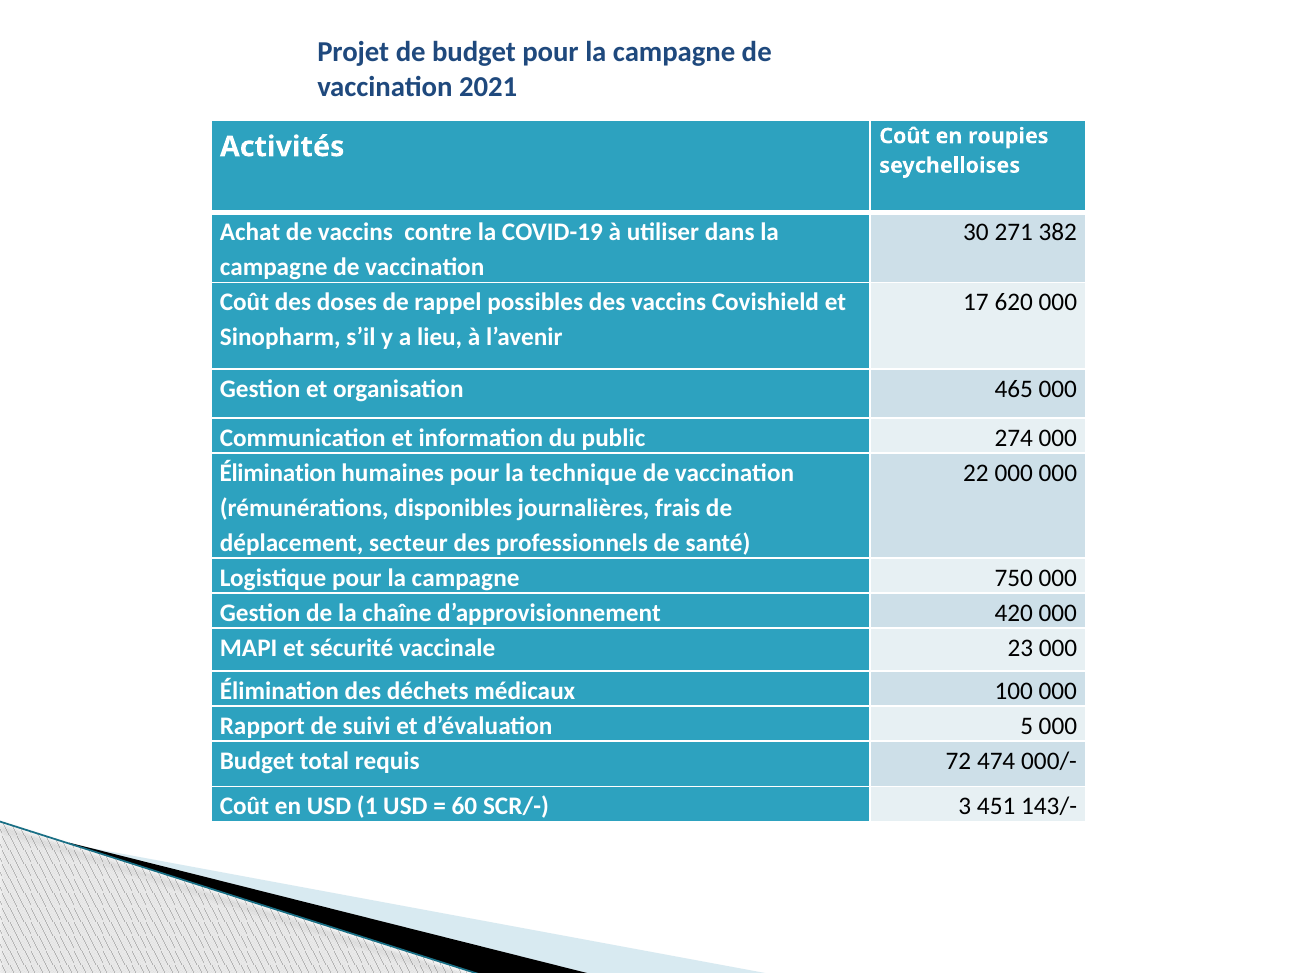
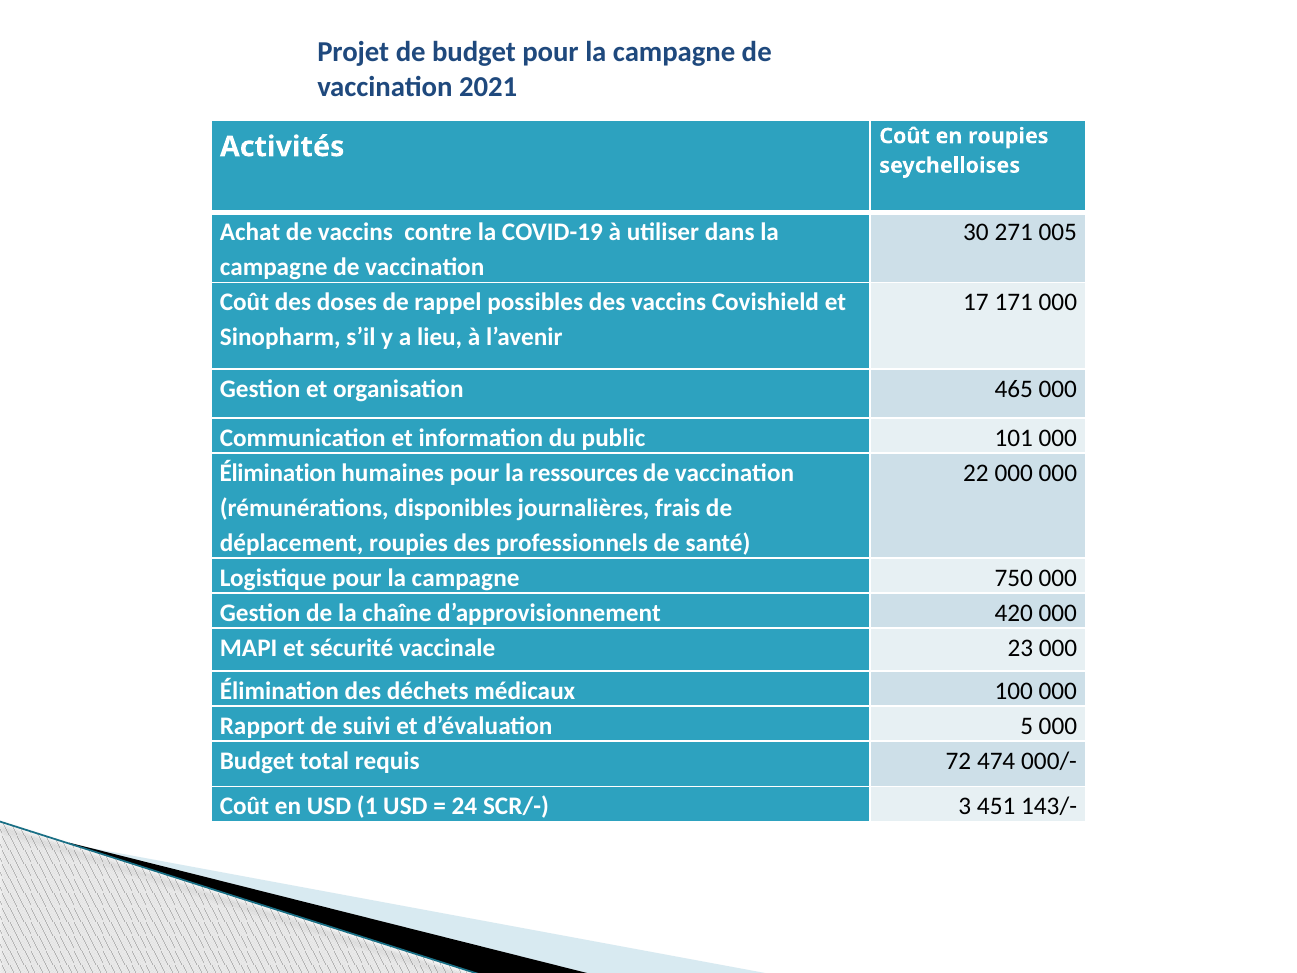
382: 382 -> 005 (1058, 232)
620: 620 -> 171 (1014, 302)
274: 274 -> 101 (1014, 438)
technique: technique -> ressources (584, 473)
déplacement secteur: secteur -> roupies (409, 543)
60: 60 -> 24 (464, 806)
